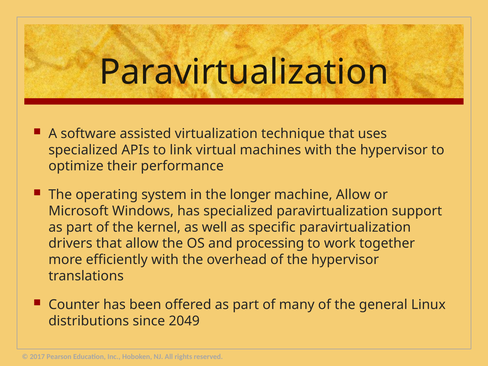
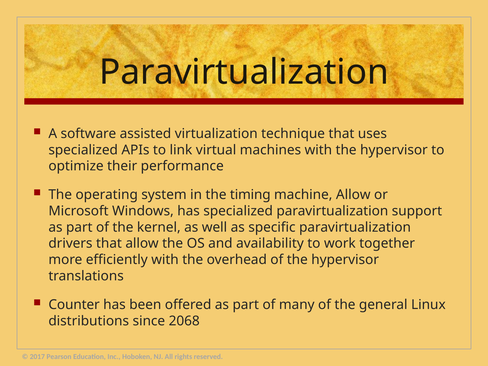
longer: longer -> timing (250, 195)
processing: processing -> availability (270, 244)
2049: 2049 -> 2068 (184, 321)
